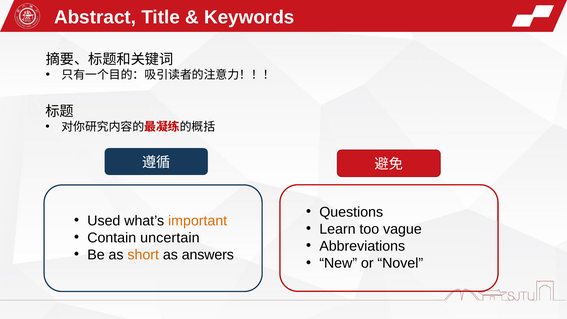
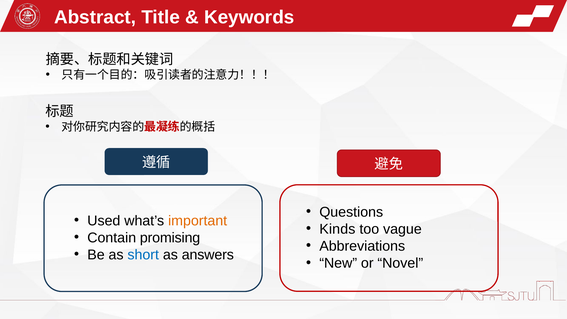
Learn: Learn -> Kinds (337, 229)
uncertain: uncertain -> promising (170, 238)
short colour: orange -> blue (143, 255)
